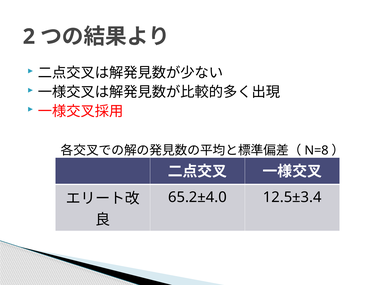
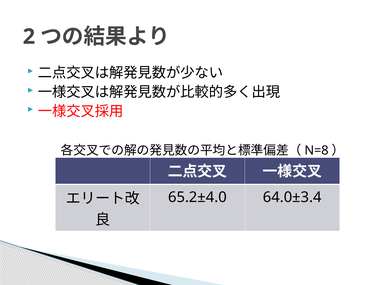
12.5±3.4: 12.5±3.4 -> 64.0±3.4 (292, 197)
